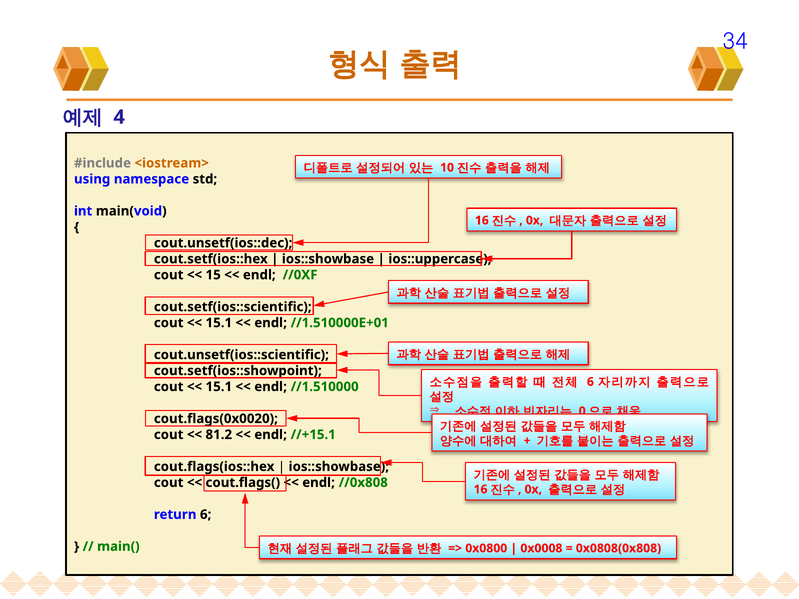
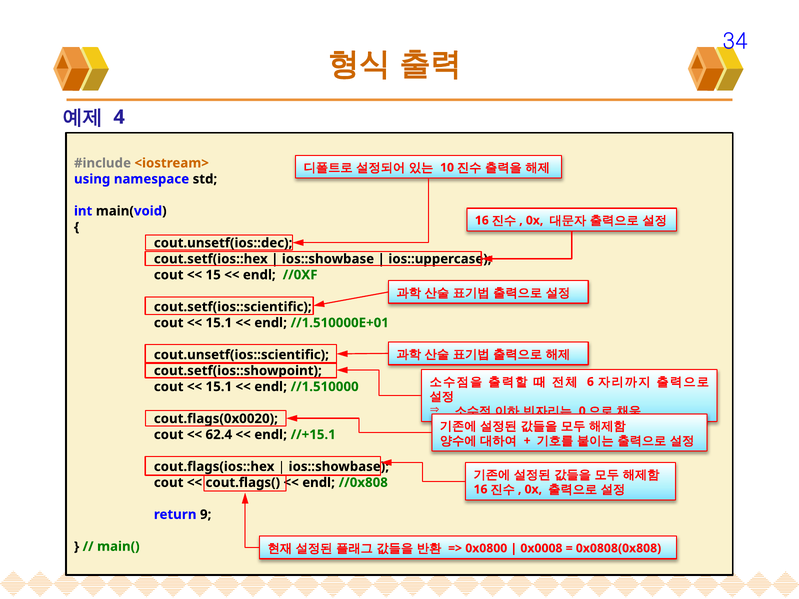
81.2: 81.2 -> 62.4 (219, 435)
return 6: 6 -> 9 (206, 515)
